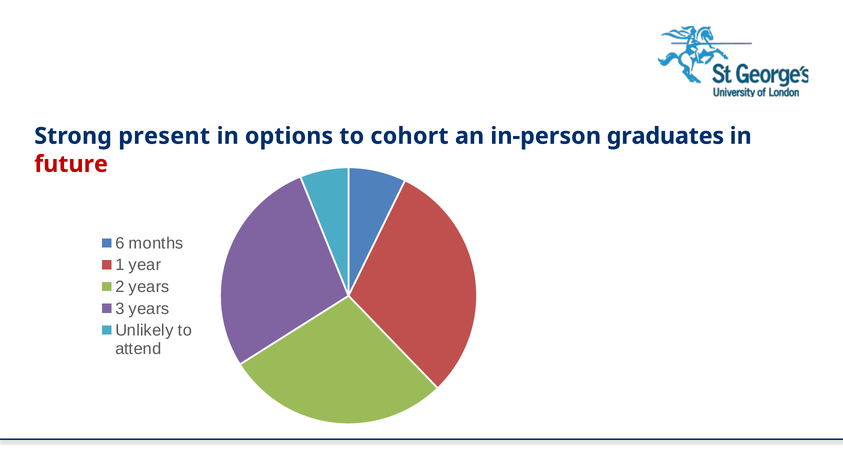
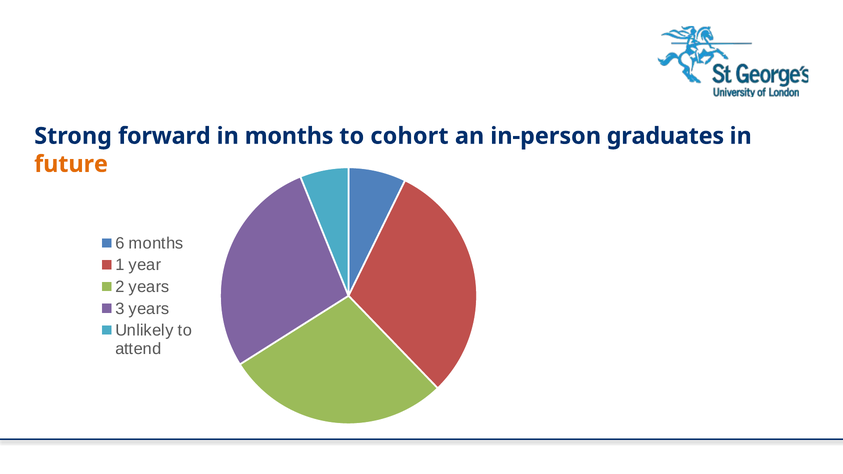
present: present -> forward (164, 136)
in options: options -> months (289, 136)
future colour: red -> orange (71, 164)
